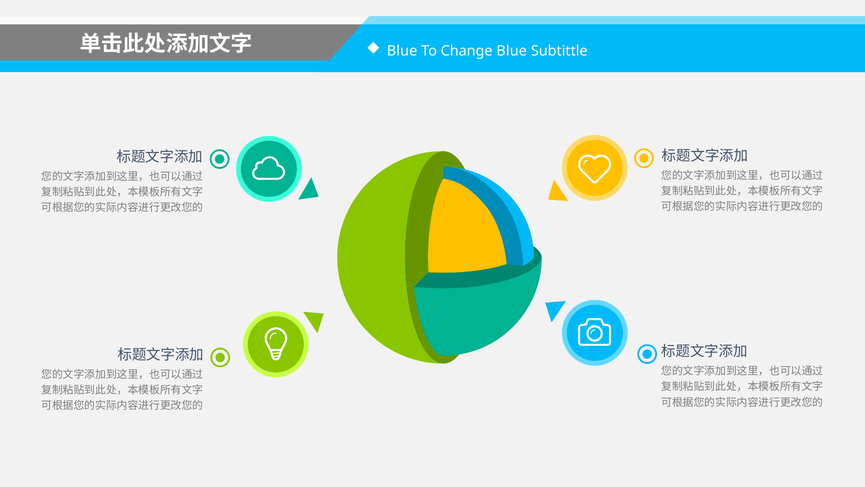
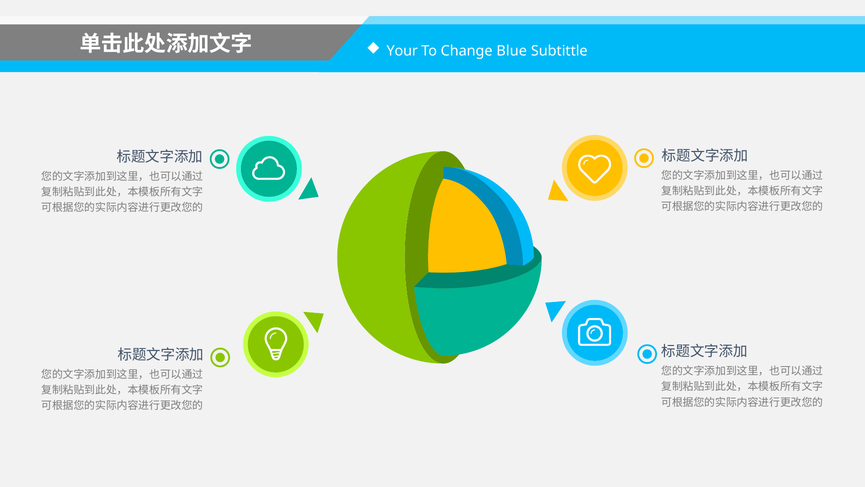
Blue: Blue -> Your (402, 51)
